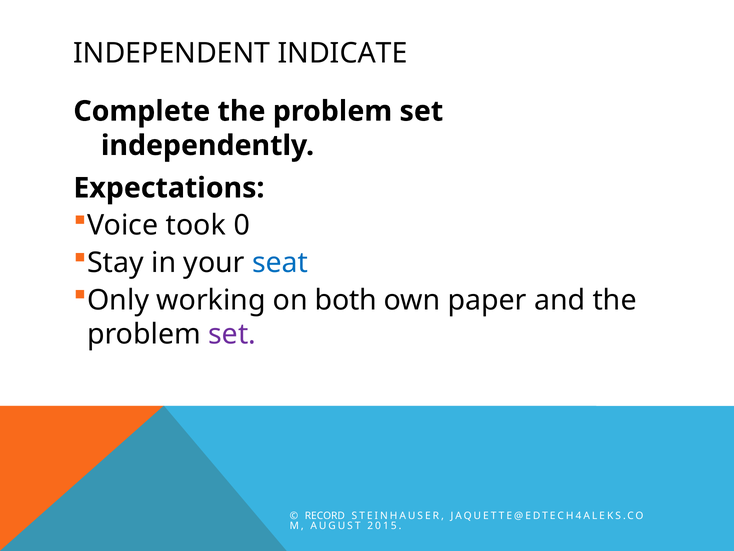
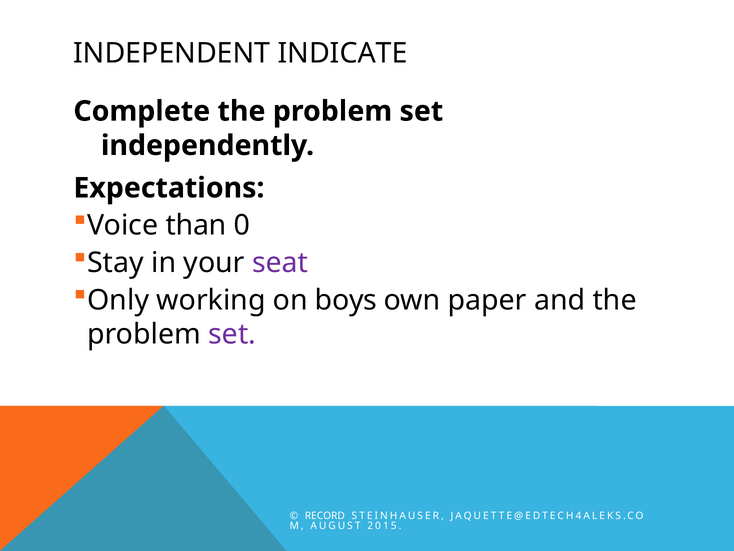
took: took -> than (196, 225)
seat colour: blue -> purple (280, 263)
both: both -> boys (346, 300)
